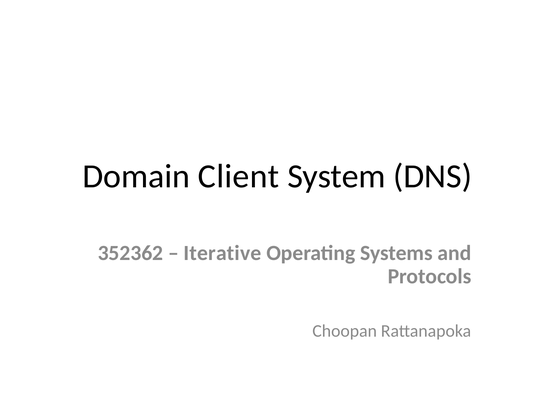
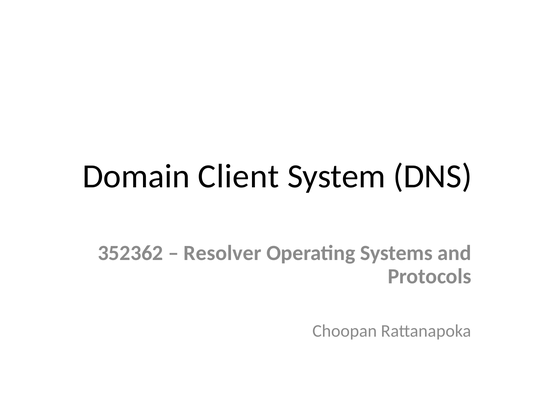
Iterative: Iterative -> Resolver (222, 253)
